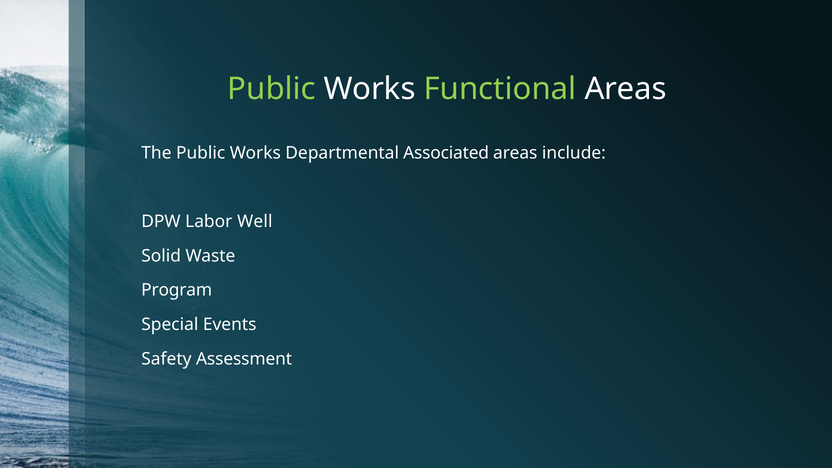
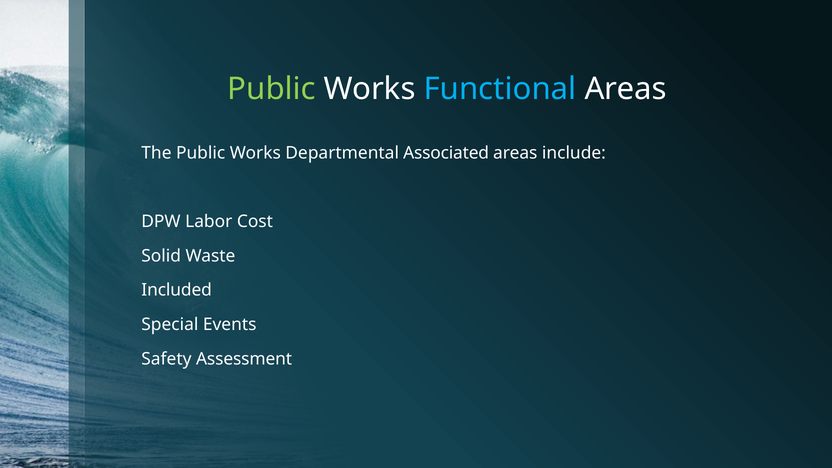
Functional colour: light green -> light blue (500, 89)
Well: Well -> Cost (255, 222)
Program: Program -> Included (177, 290)
